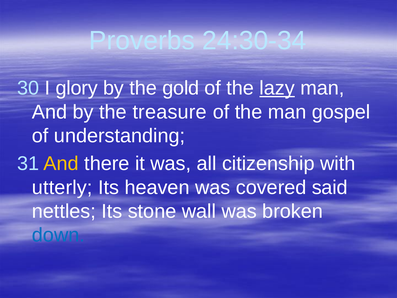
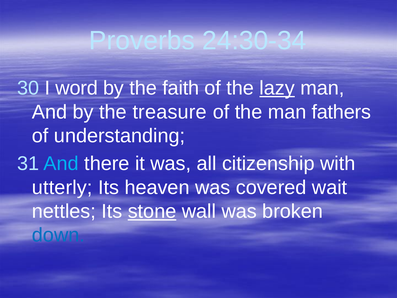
glory: glory -> word (77, 88)
gold: gold -> faith (181, 88)
gospel: gospel -> fathers (341, 112)
And colour: yellow -> light blue (61, 164)
said: said -> wait (330, 187)
stone underline: none -> present (152, 211)
